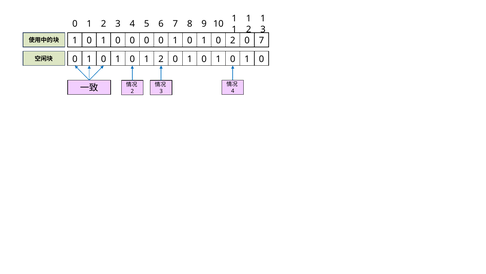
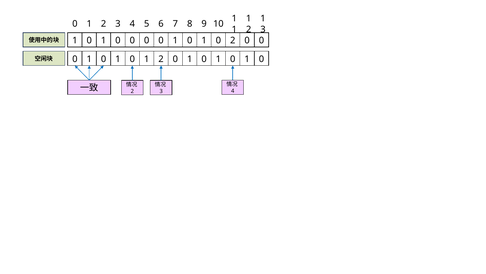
7: 7 -> 0 (261, 40)
